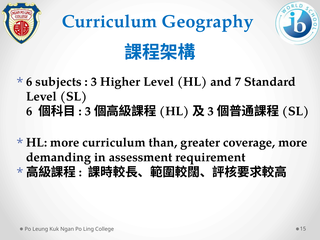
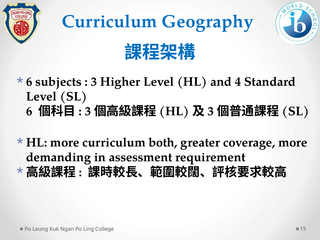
7: 7 -> 4 (238, 82)
than: than -> both (163, 143)
